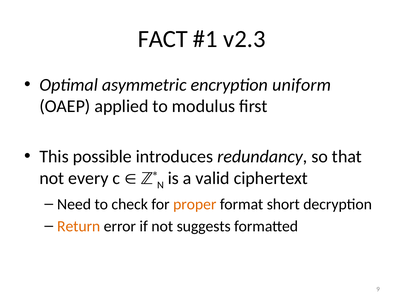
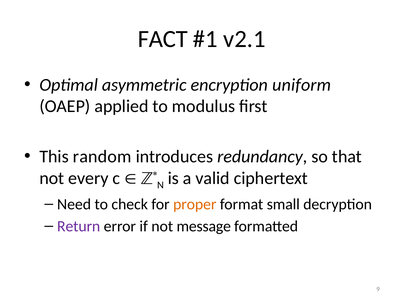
v2.3: v2.3 -> v2.1 (244, 39)
possible: possible -> random (102, 157)
short: short -> small (283, 204)
Return colour: orange -> purple (79, 226)
suggests: suggests -> message (204, 226)
